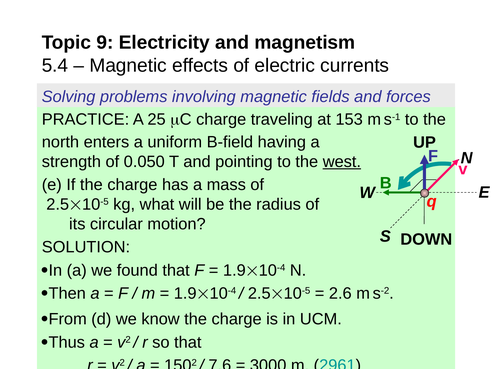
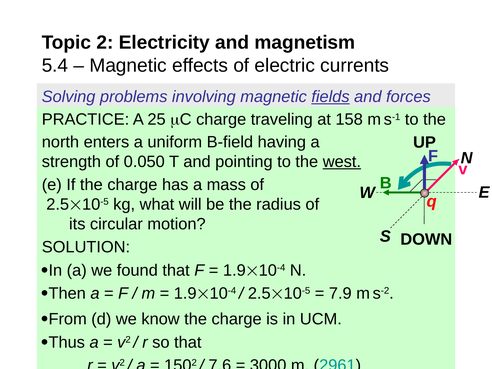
9: 9 -> 2 (105, 43)
fields underline: none -> present (331, 97)
153: 153 -> 158 (349, 120)
2.6: 2.6 -> 7.9 (340, 293)
